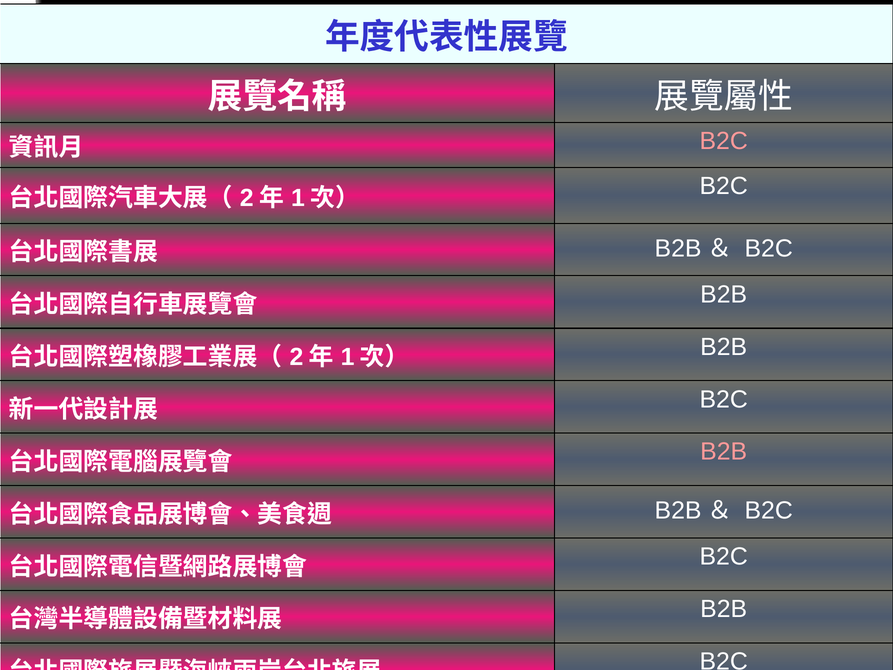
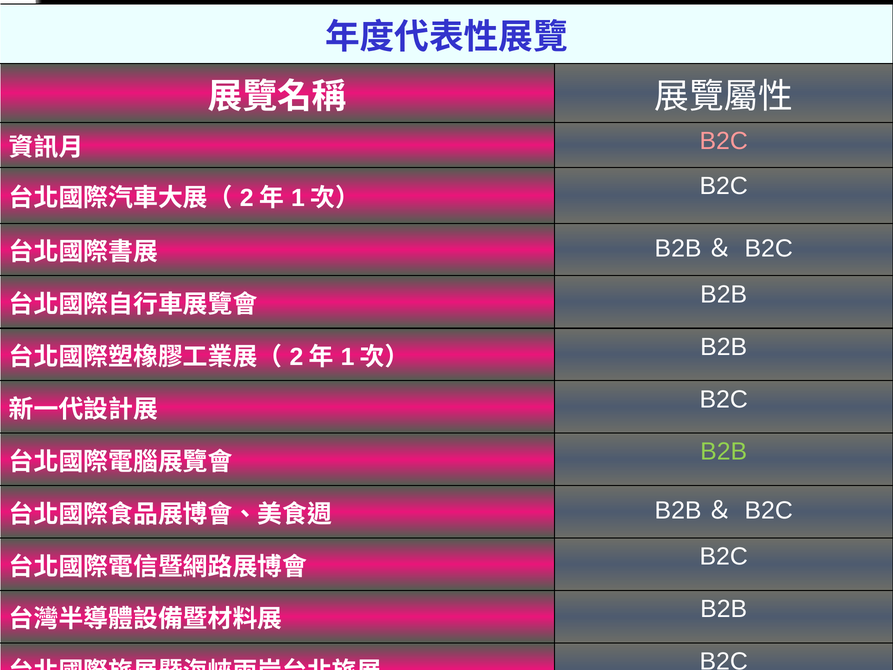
B2B colour: pink -> light green (724, 452)
